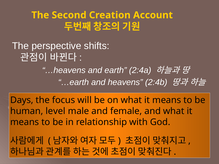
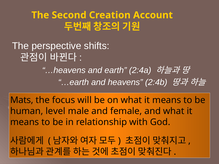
Days: Days -> Mats (22, 100)
